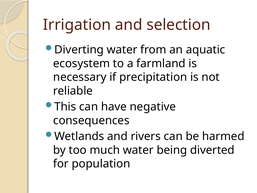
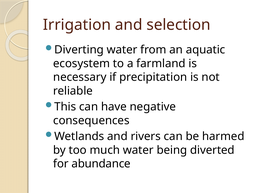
population: population -> abundance (101, 164)
